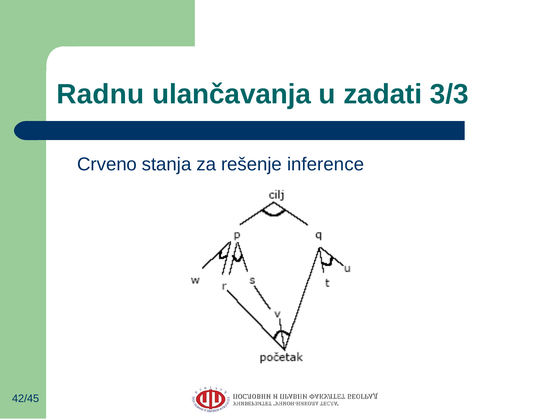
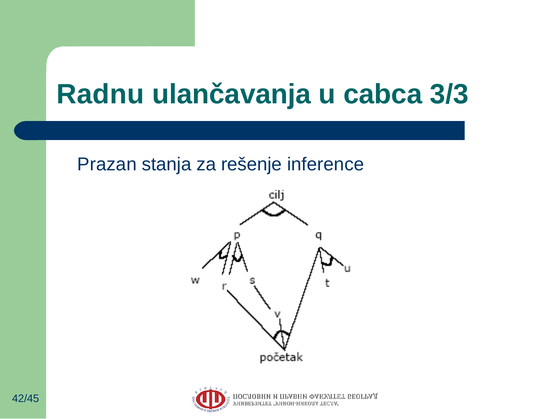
zadati: zadati -> cabca (383, 94)
Crveno: Crveno -> Prazan (107, 164)
